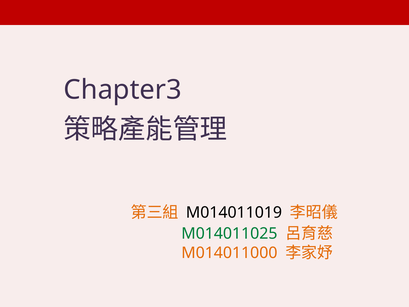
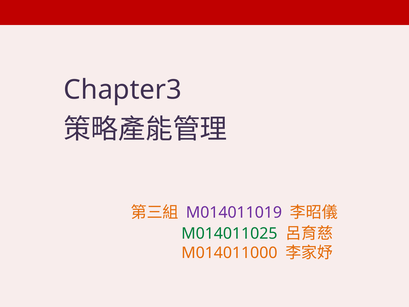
M014011019 colour: black -> purple (234, 213)
